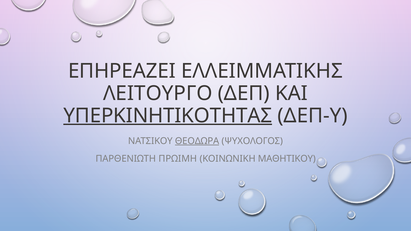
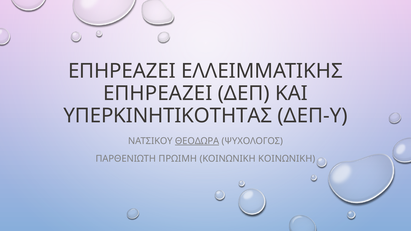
ΛΕΙΤΟΥΡΓΟ: ΛΕΙΤΟΥΡΓΟ -> ΕΠΗΡΕΑΖΕΙ (158, 93)
ΥΠΕΡΚΙΝΗΤΙΚΟΤΗΤΑΣ underline: present -> none (168, 116)
ΚΟΙΝΩΝΙΚΗ ΜΑΘΗΤΙΚΟΥ: ΜΑΘΗΤΙΚΟΥ -> ΚΟΙΝΩΝΙΚΗ (287, 159)
